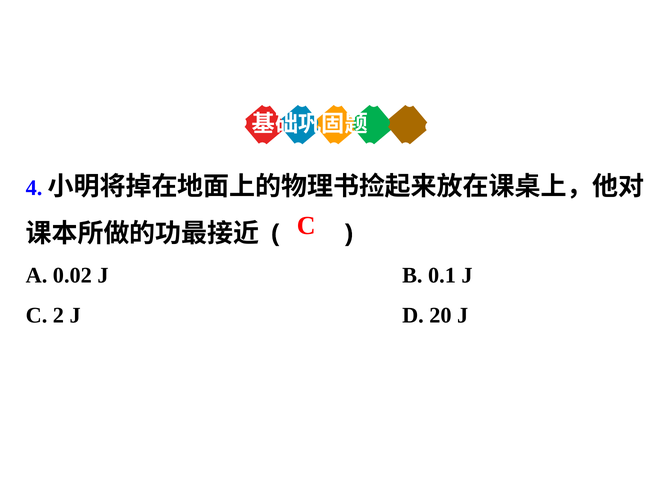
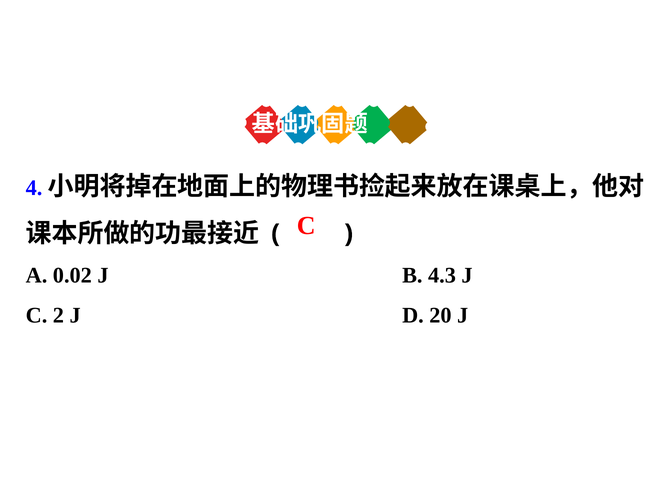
0.1: 0.1 -> 4.3 (442, 275)
